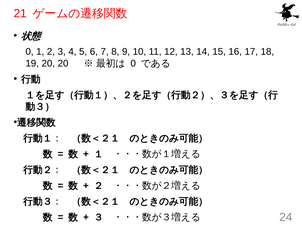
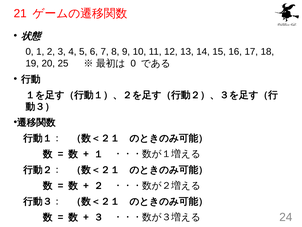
20 20: 20 -> 25 (63, 63)
